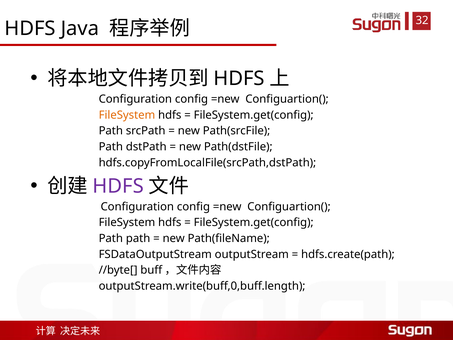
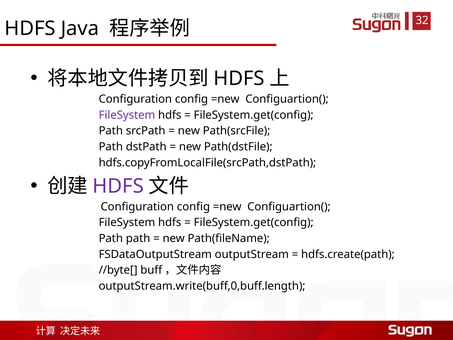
FileSystem colour: orange -> purple (127, 115)
